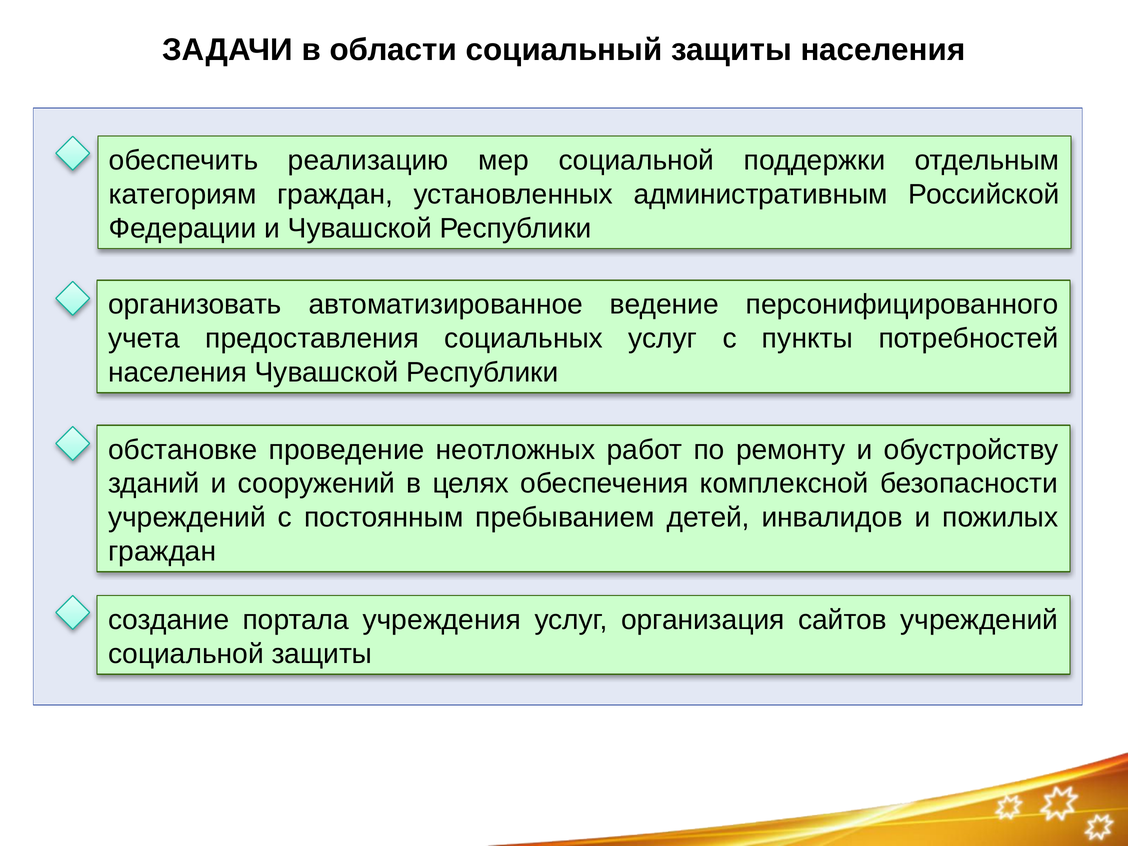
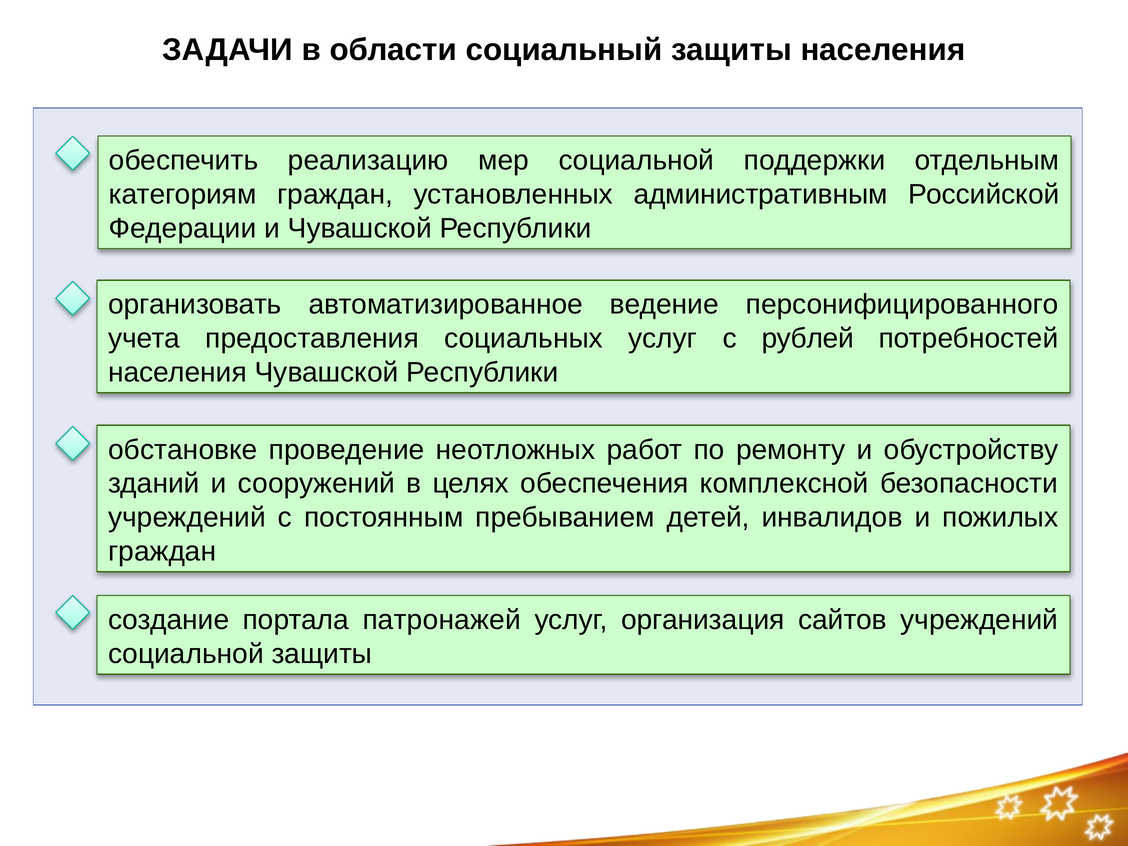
пункты: пункты -> рублей (808, 338)
учреждения: учреждения -> патронажей (442, 620)
